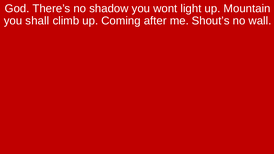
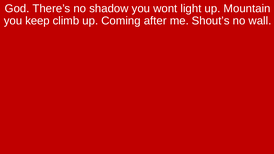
shall: shall -> keep (37, 21)
